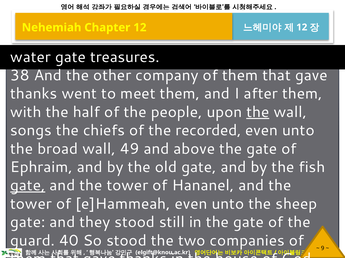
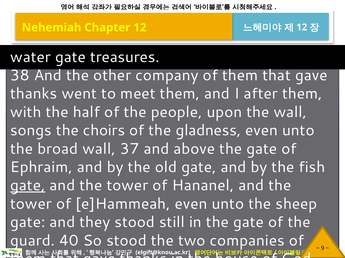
the underline: present -> none (258, 112)
chiefs: chiefs -> choirs (104, 131)
recorded: recorded -> gladness (208, 131)
49: 49 -> 37 (130, 149)
